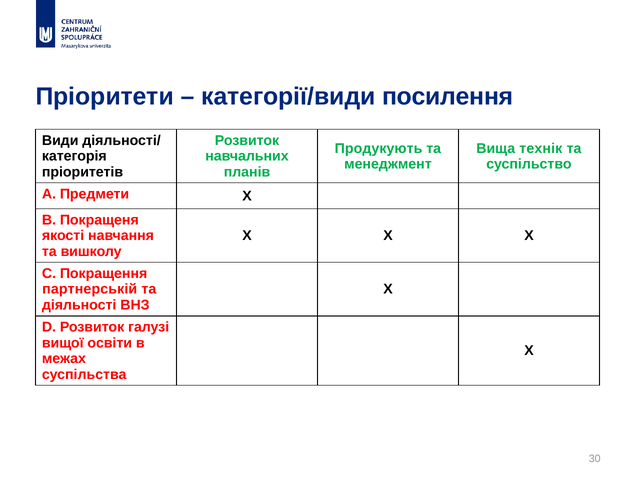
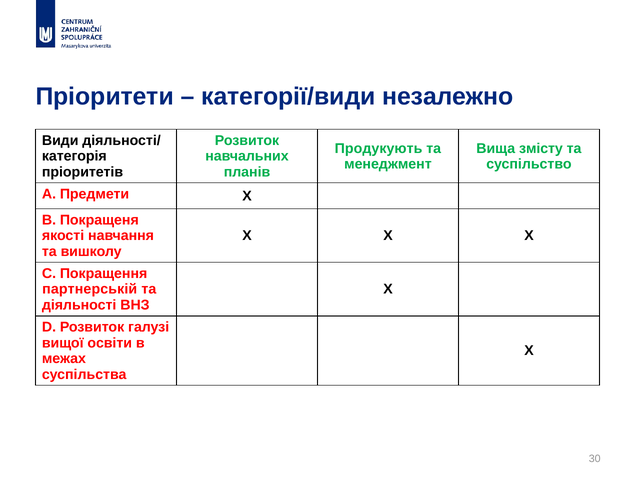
посилення: посилення -> незалежно (448, 97)
технік: технік -> змісту (541, 149)
